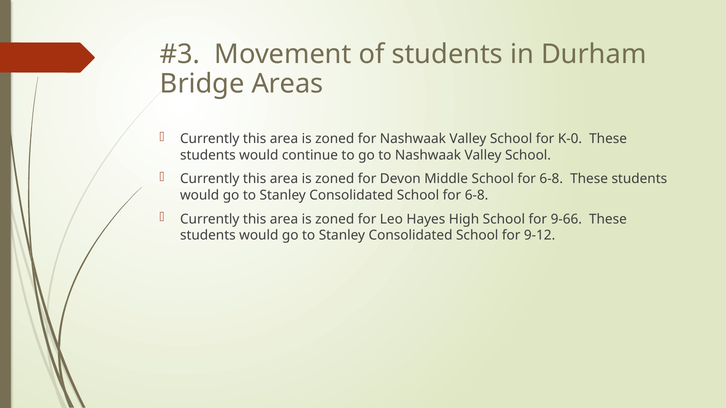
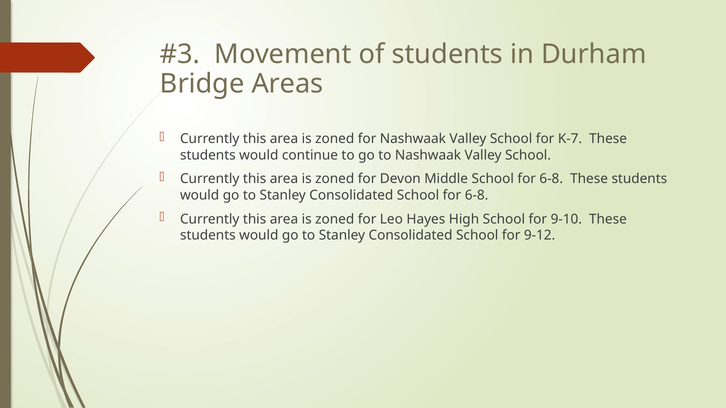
K-0: K-0 -> K-7 (570, 139)
9-66: 9-66 -> 9-10 (566, 219)
